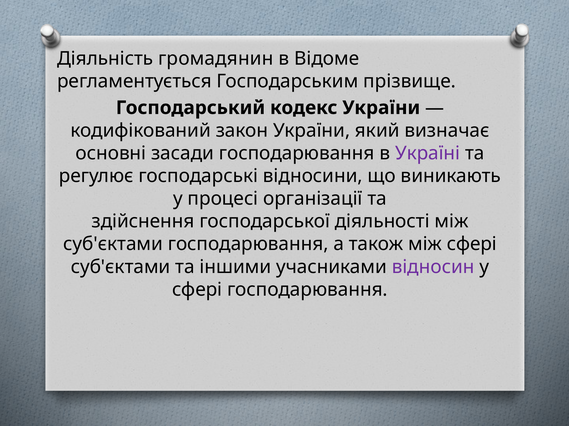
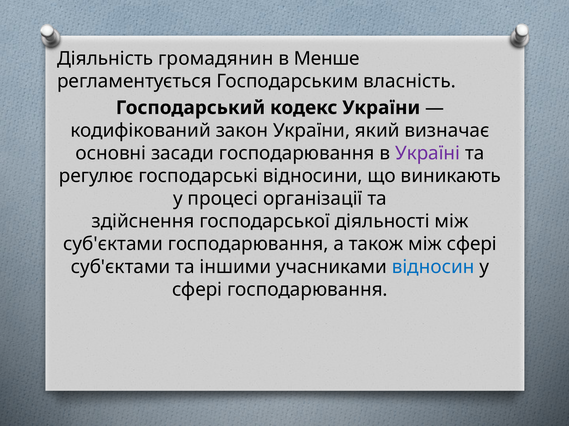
Відоме: Відоме -> Менше (327, 59)
прізвище: прізвище -> власність (410, 81)
відносин colour: purple -> blue (433, 267)
